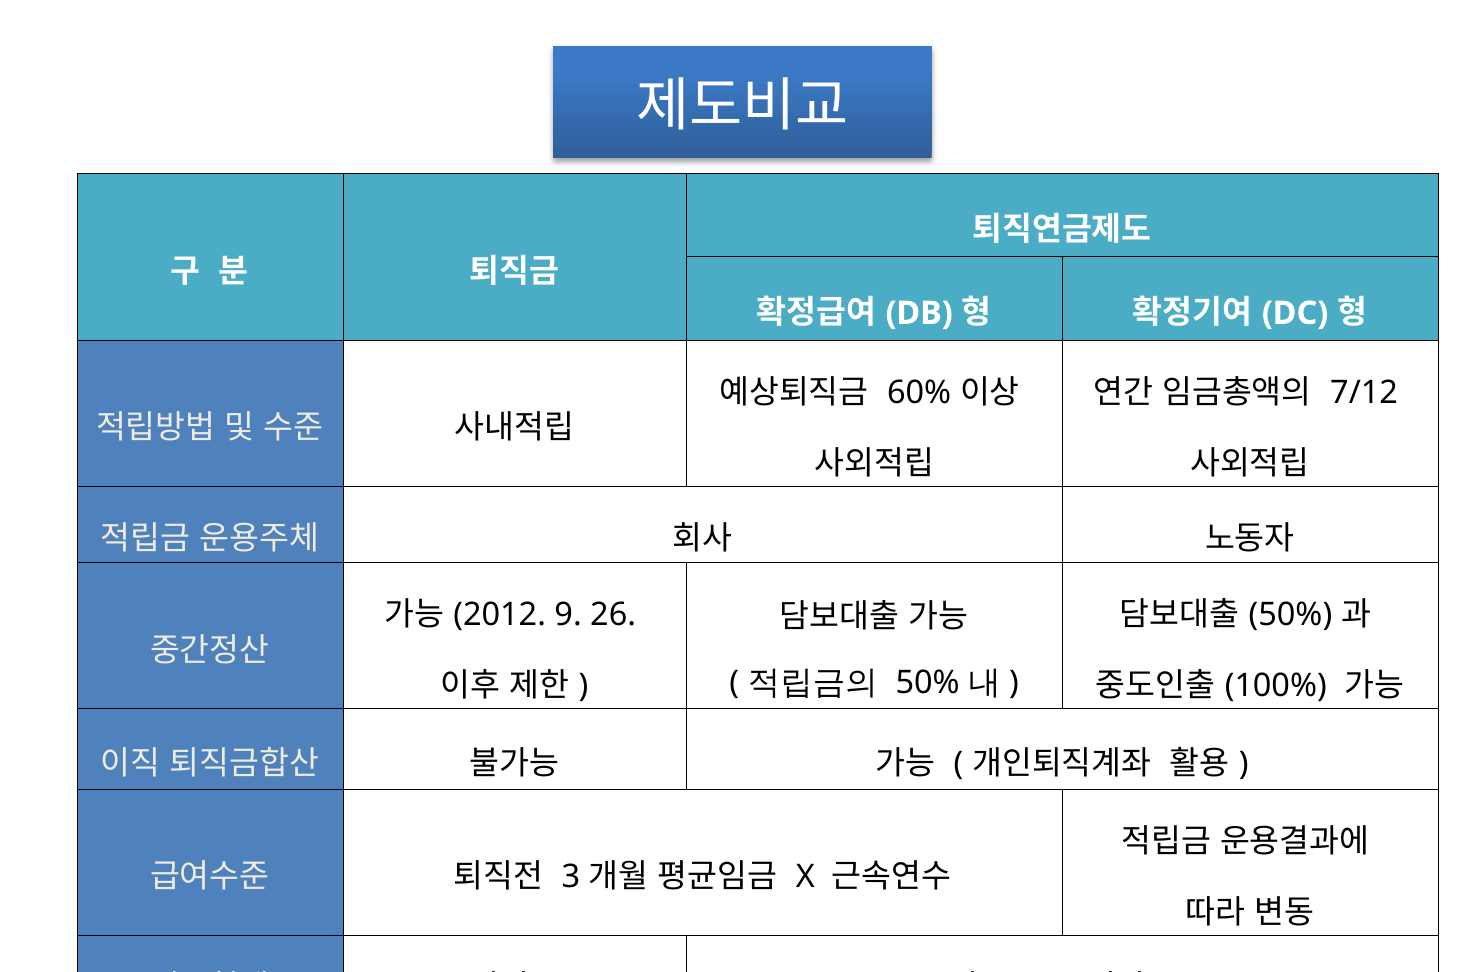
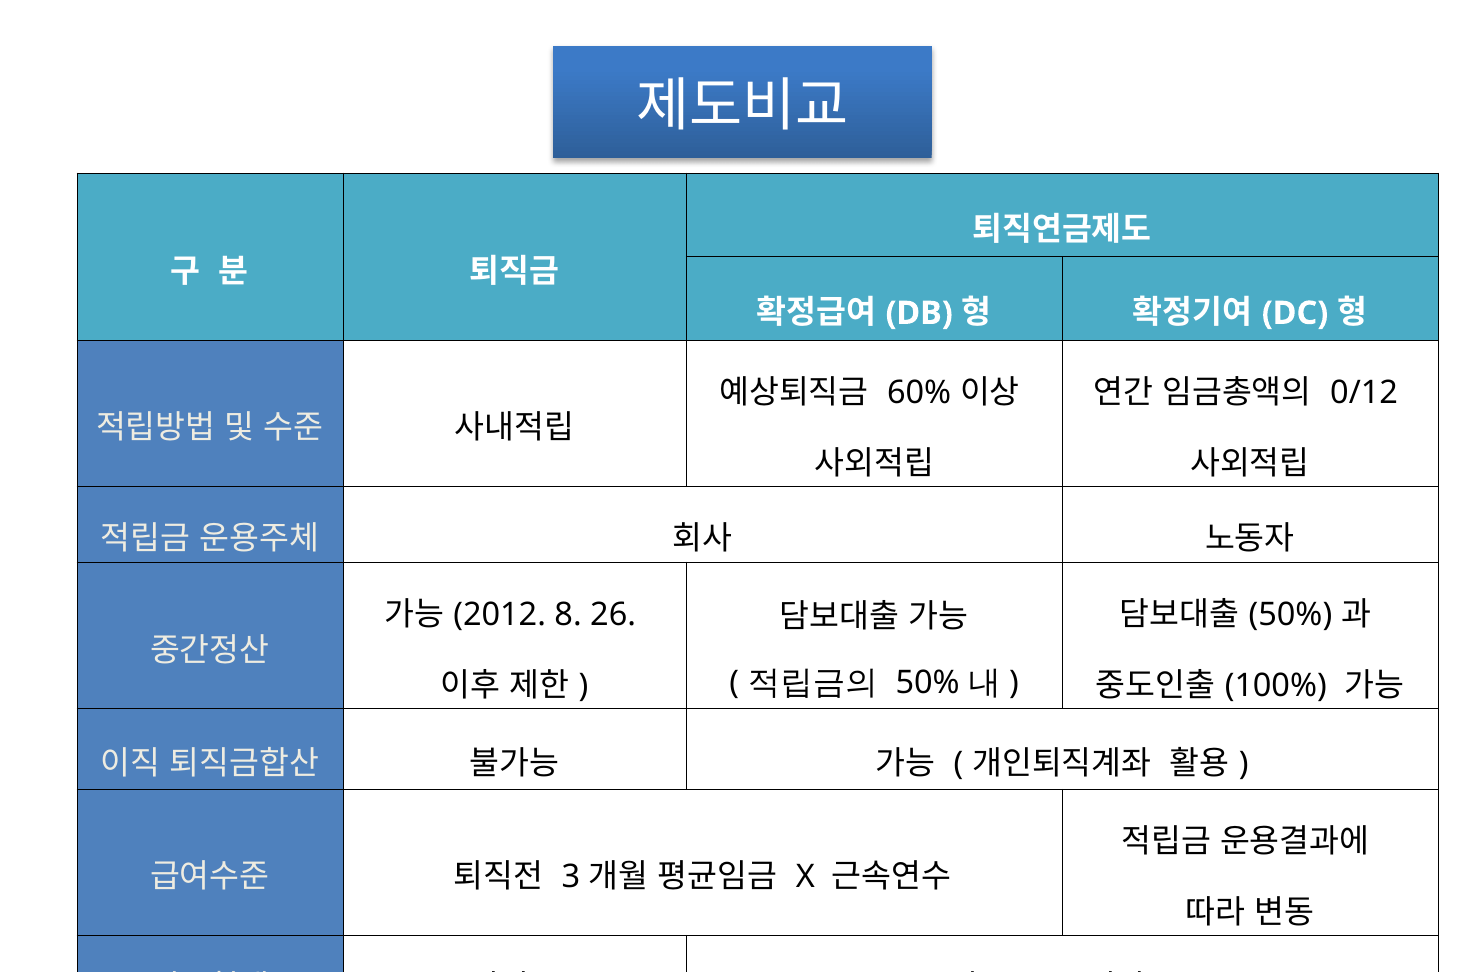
7/12: 7/12 -> 0/12 (1364, 393)
9: 9 -> 8 (568, 615)
